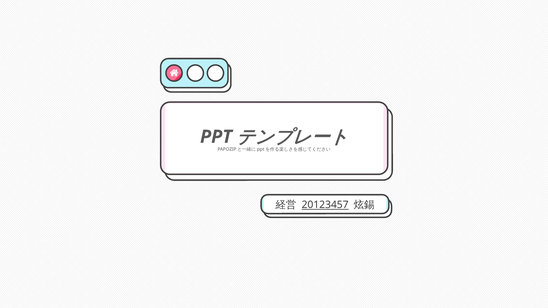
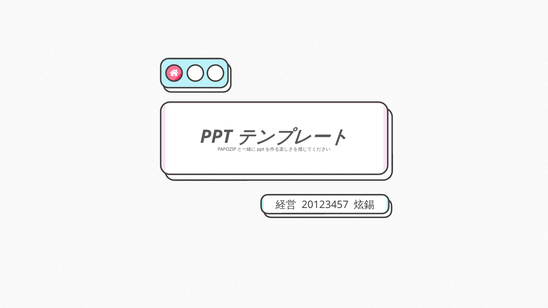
20123457 underline: present -> none (325, 205)
